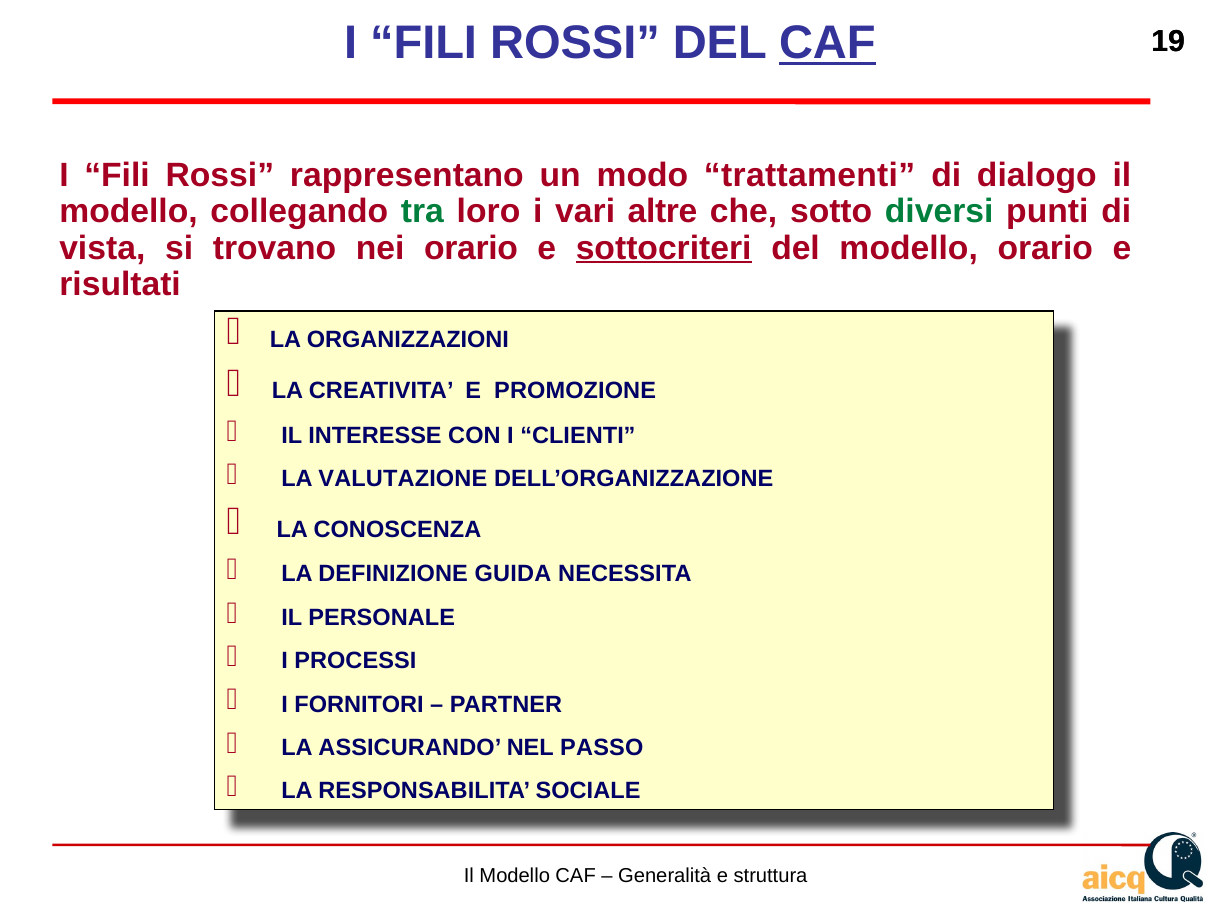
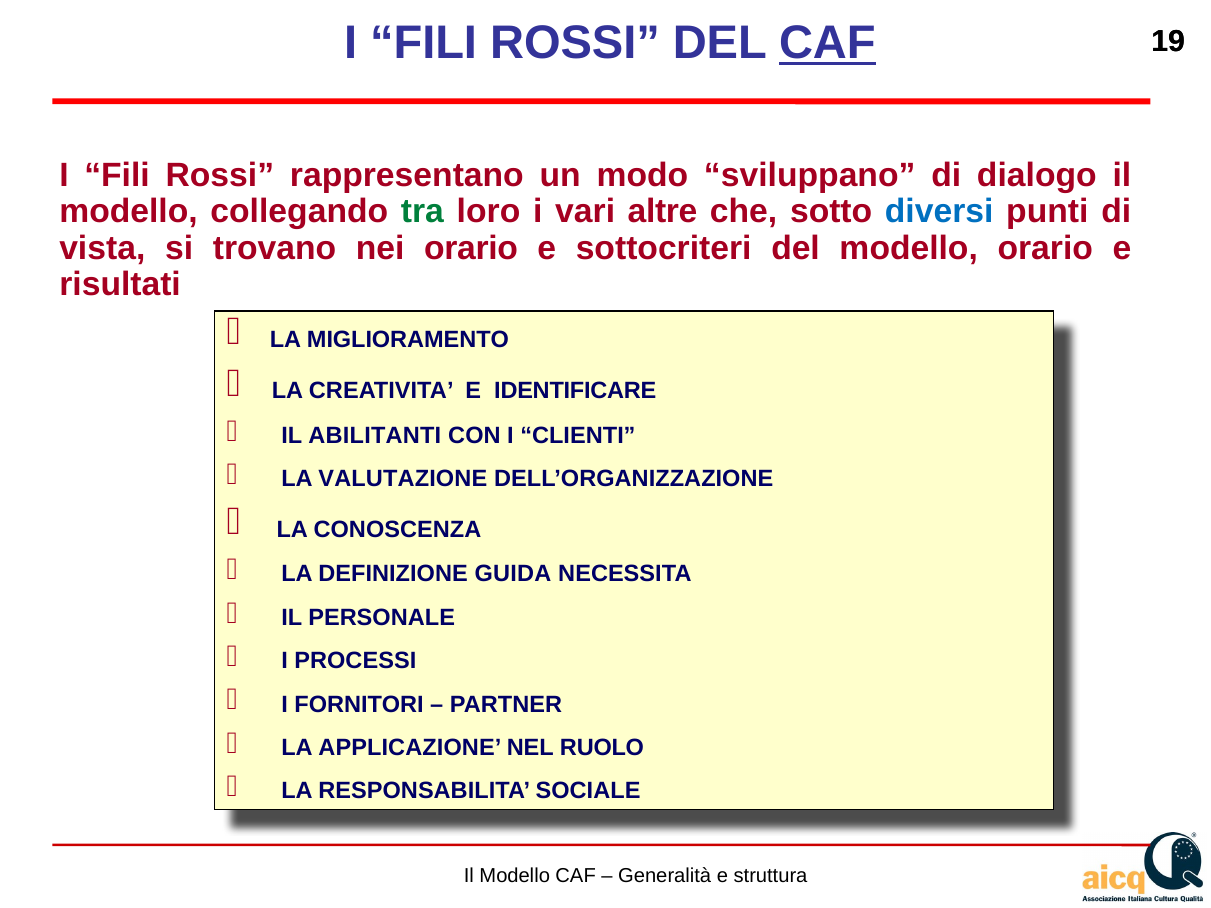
trattamenti: trattamenti -> sviluppano (810, 175)
diversi colour: green -> blue (939, 212)
sottocriteri underline: present -> none (664, 248)
ORGANIZZAZIONI: ORGANIZZAZIONI -> MIGLIORAMENTO (408, 340)
PROMOZIONE: PROMOZIONE -> IDENTIFICARE (575, 391)
INTERESSE: INTERESSE -> ABILITANTI (375, 436)
ASSICURANDO: ASSICURANDO -> APPLICAZIONE (410, 748)
PASSO: PASSO -> RUOLO (602, 748)
